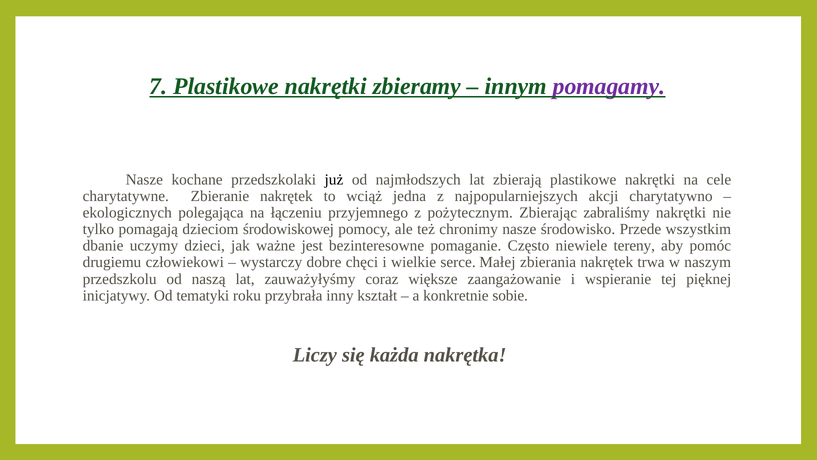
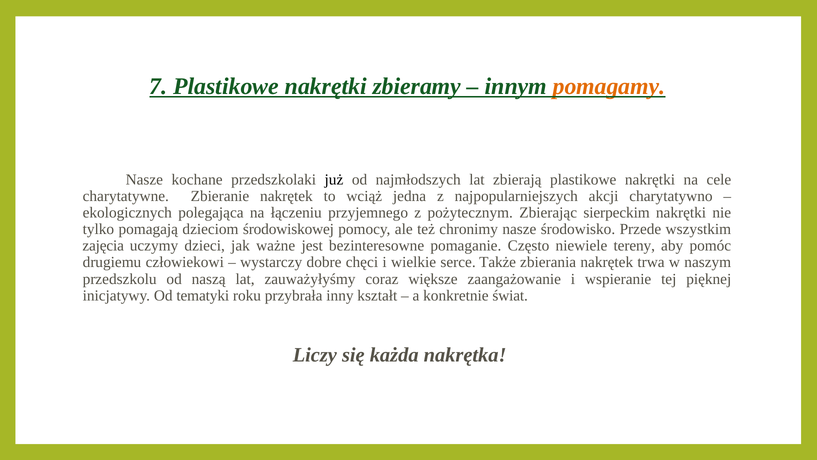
pomagamy colour: purple -> orange (609, 86)
zabraliśmy: zabraliśmy -> sierpeckim (617, 213)
dbanie: dbanie -> zajęcia (103, 246)
Małej: Małej -> Także (498, 262)
sobie: sobie -> świat (510, 295)
